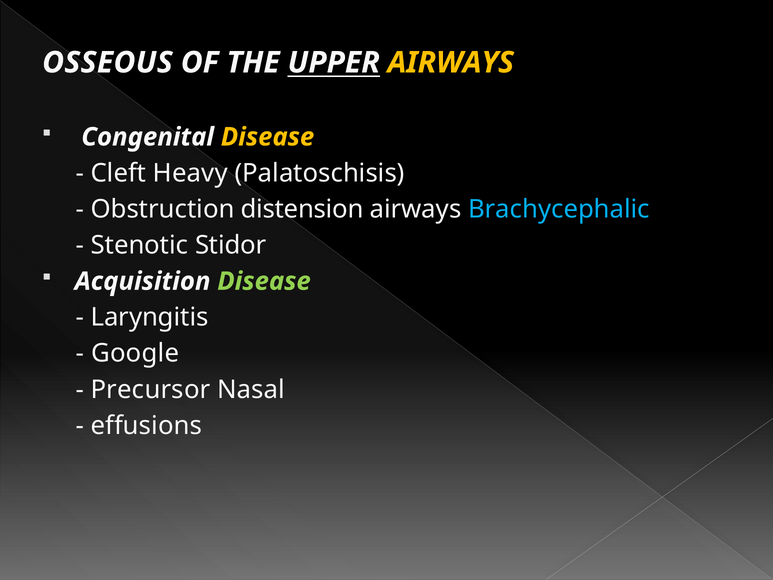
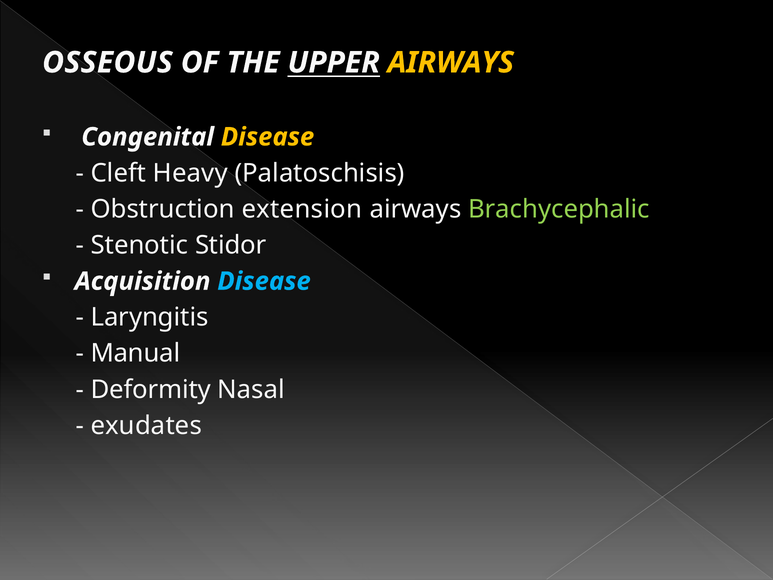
distension: distension -> extension (302, 209)
Brachycephalic colour: light blue -> light green (559, 209)
Disease colour: light green -> light blue (264, 281)
Google: Google -> Manual (135, 353)
Precursor: Precursor -> Deformity (151, 389)
effusions: effusions -> exudates (146, 425)
